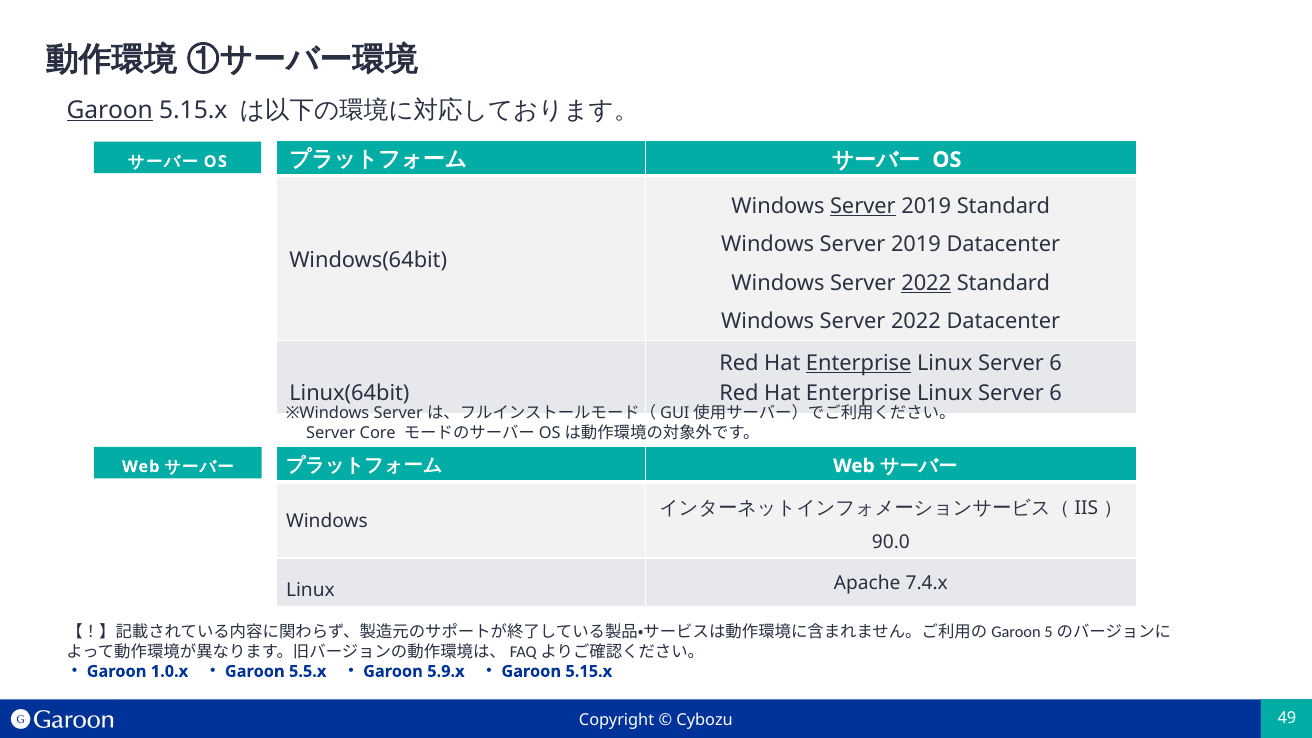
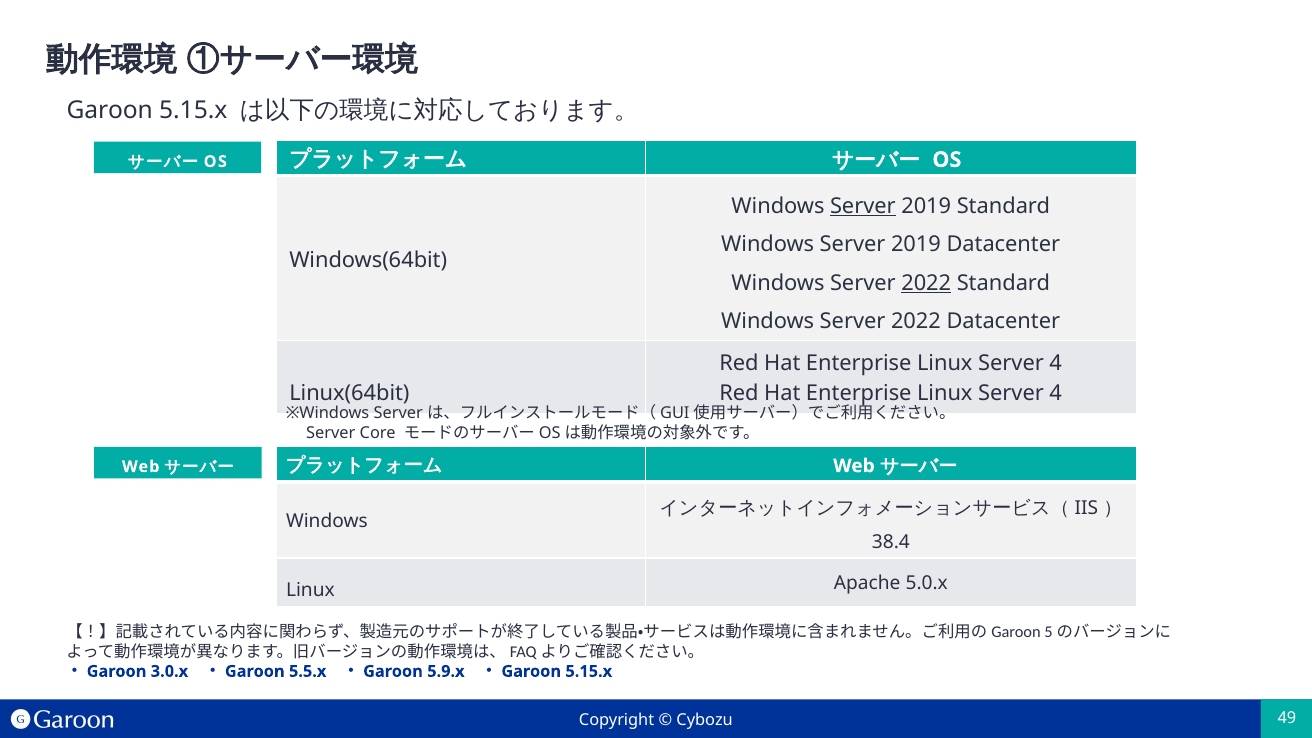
Garoon underline: present -> none (110, 110)
Enterprise underline: present -> none (859, 363)
6: 6 -> 4 (1056, 363)
6: 6 -> 4 (1056, 393)
90.0: 90.0 -> 38.4 (891, 542)
7.4.x: 7.4.x -> 5.0.x (927, 584)
1.0.x: 1.0.x -> 3.0.x (169, 671)
